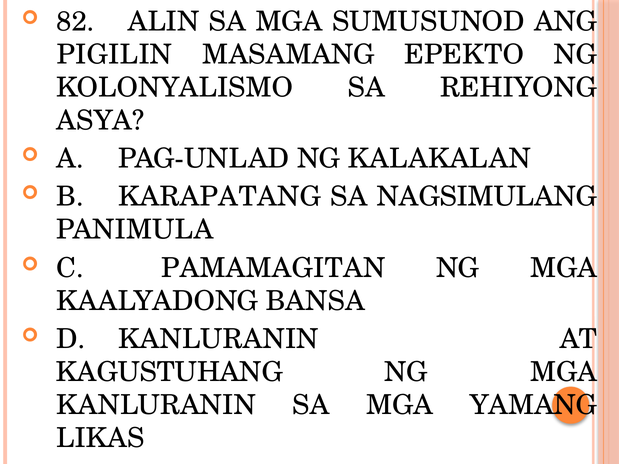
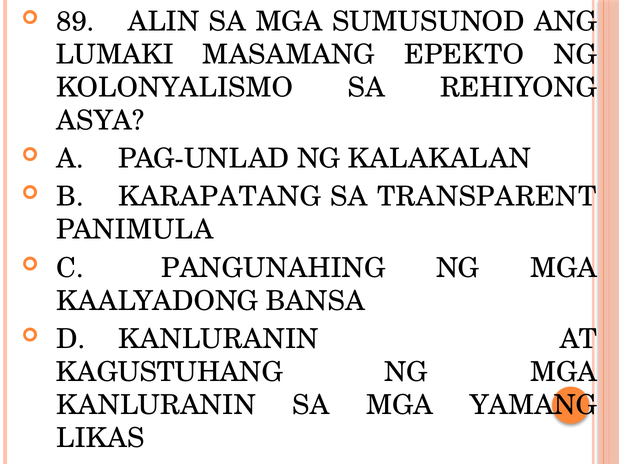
82: 82 -> 89 (75, 21)
PIGILIN: PIGILIN -> LUMAKI (115, 55)
NAGSIMULANG: NAGSIMULANG -> TRANSPARENT (487, 197)
PAMAMAGITAN: PAMAMAGITAN -> PANGUNAHING (273, 268)
